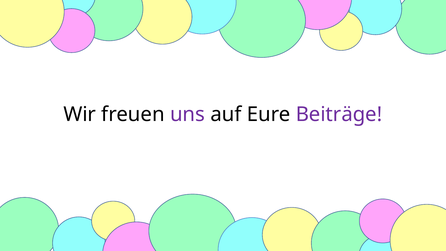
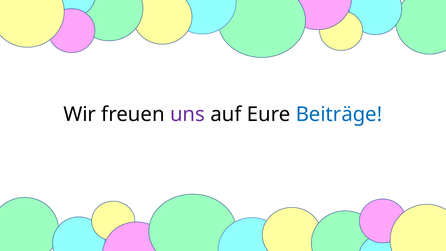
Beiträge colour: purple -> blue (339, 114)
